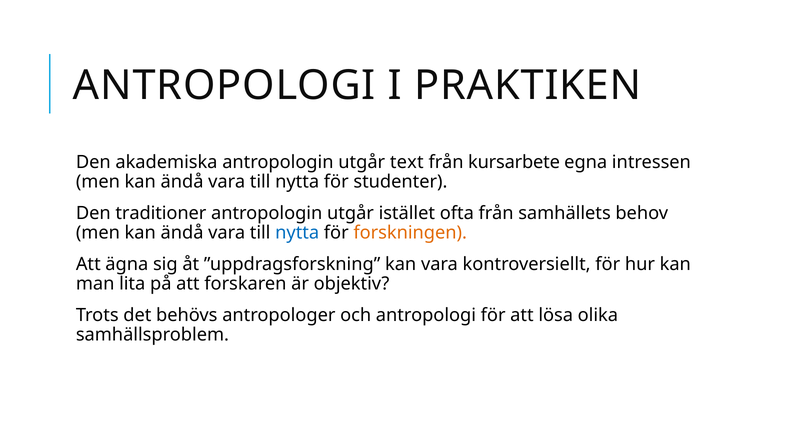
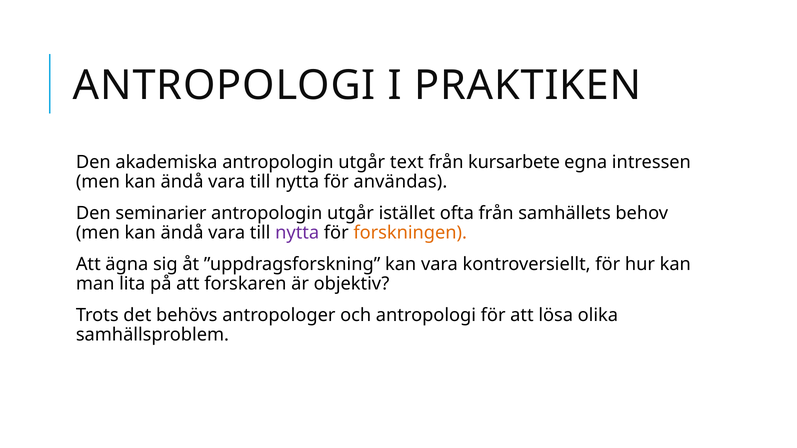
studenter: studenter -> användas (400, 182)
traditioner: traditioner -> seminarier (161, 213)
nytta colour: blue -> purple (297, 233)
